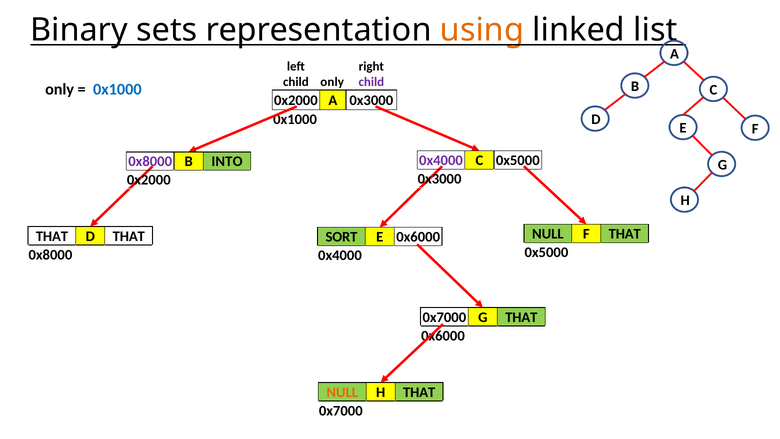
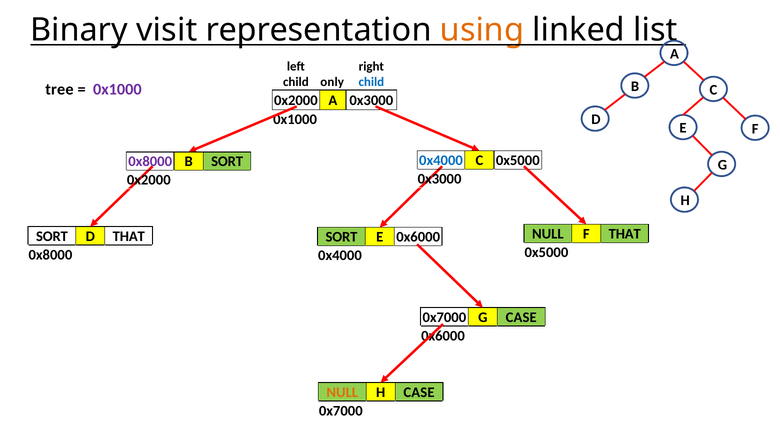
sets: sets -> visit (167, 30)
child colour: purple -> blue (371, 82)
only: only -> tree (59, 89)
0x1000 colour: blue -> purple (117, 89)
0x4000 colour: purple -> blue (441, 160)
B INTO: INTO -> SORT (227, 162)
THAT: THAT -> SORT (52, 236)
G THAT: THAT -> CASE (521, 317)
H THAT: THAT -> CASE (419, 392)
